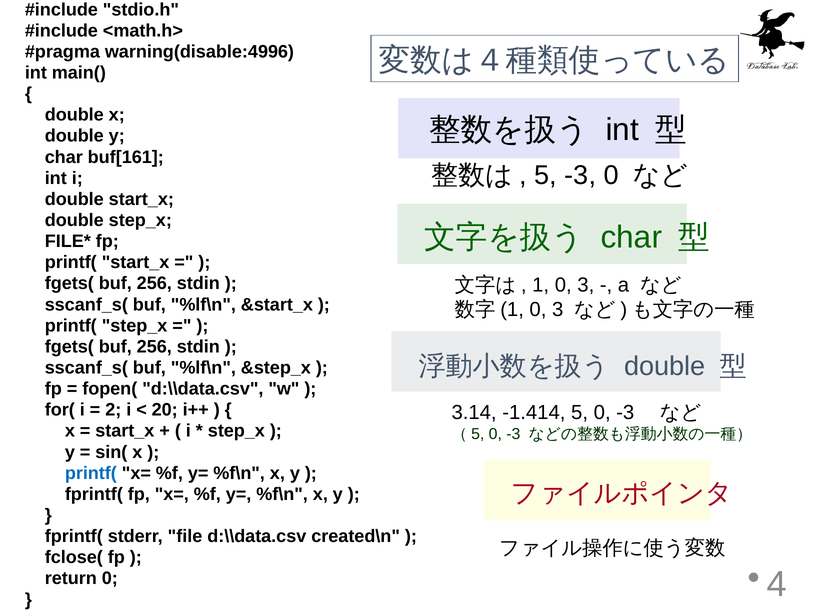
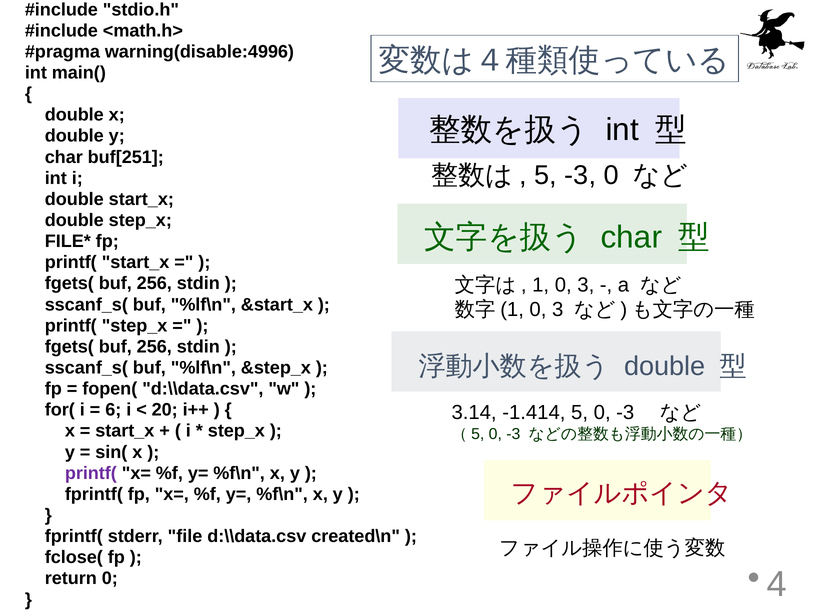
buf[161: buf[161 -> buf[251 (126, 157)
2: 2 -> 6 (113, 410)
printf( colour: blue -> purple (91, 473)
